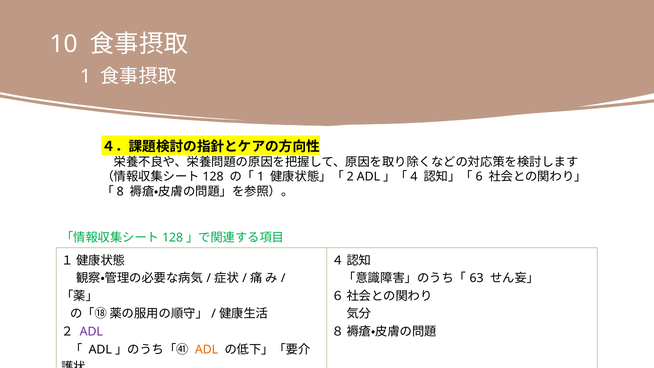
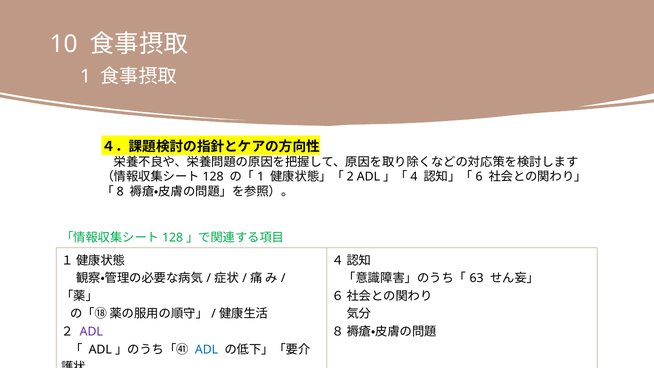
ADL colour: orange -> blue (207, 349)
